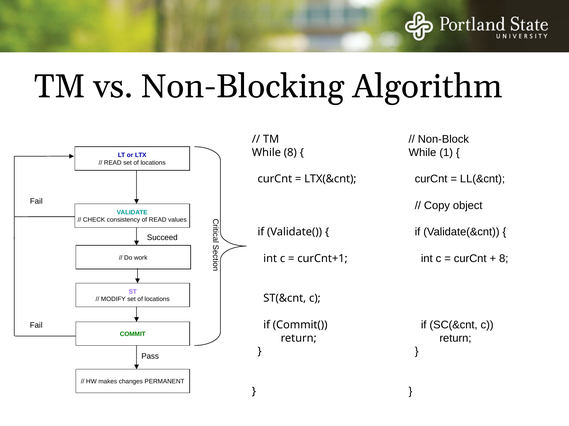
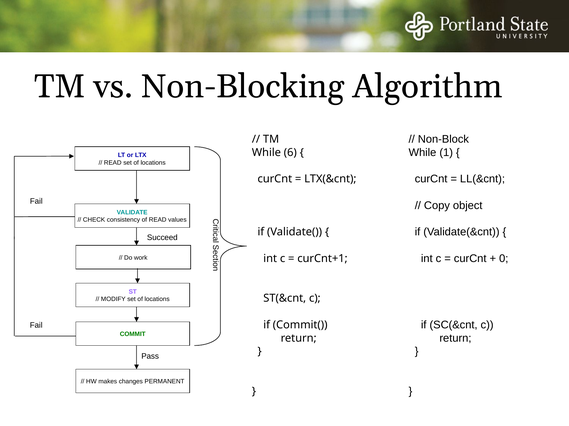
While 8: 8 -> 6 (290, 153)
8: 8 -> 0 (504, 259)
